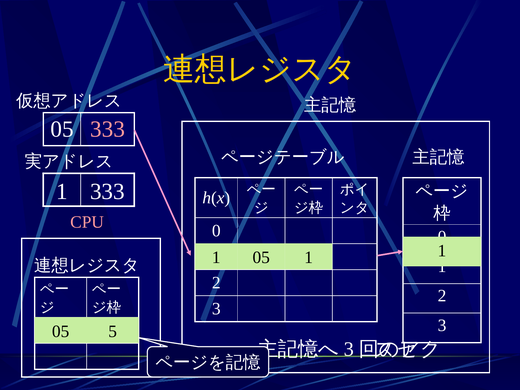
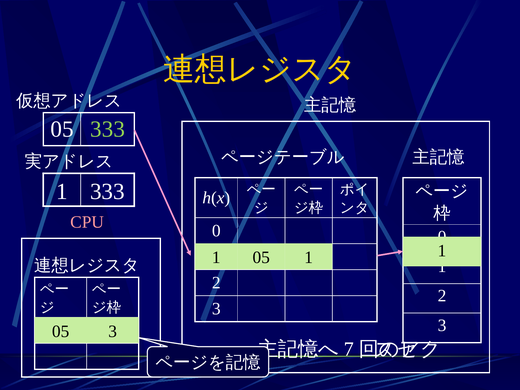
333 colour: pink -> light green (108, 129)
05 5: 5 -> 3 (113, 331)
3: 3 -> 7 (349, 349)
